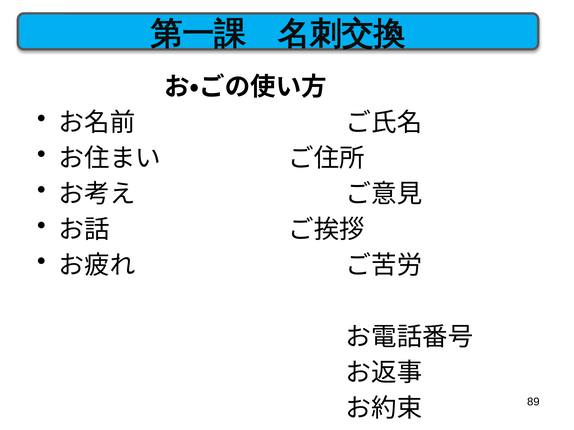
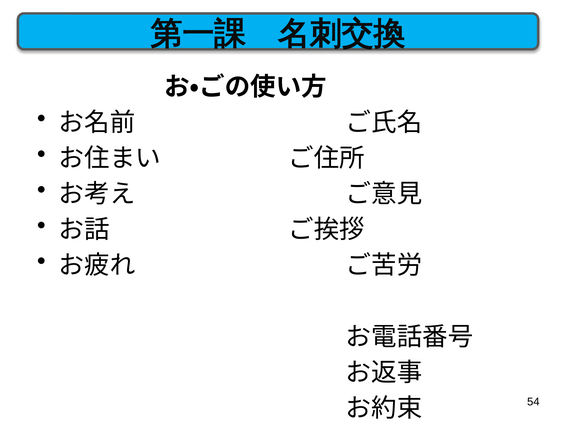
89: 89 -> 54 (533, 402)
